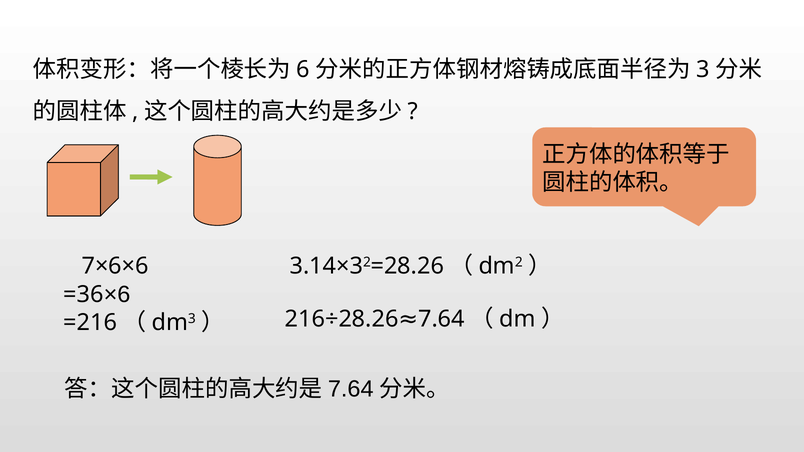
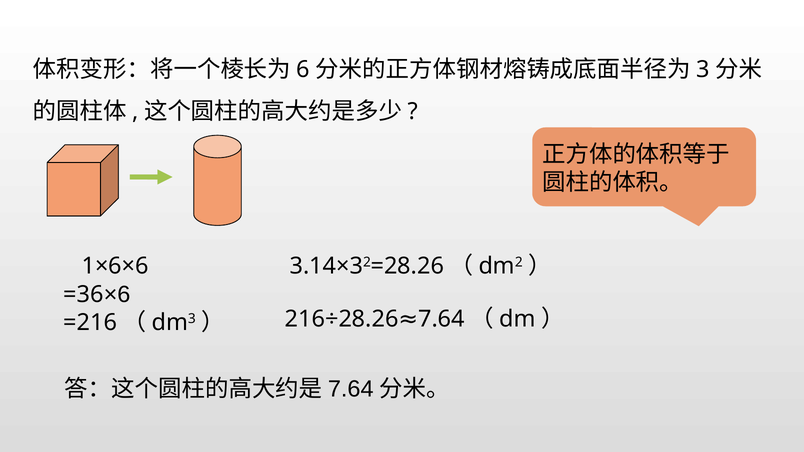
7×6×6: 7×6×6 -> 1×6×6 (115, 266)
